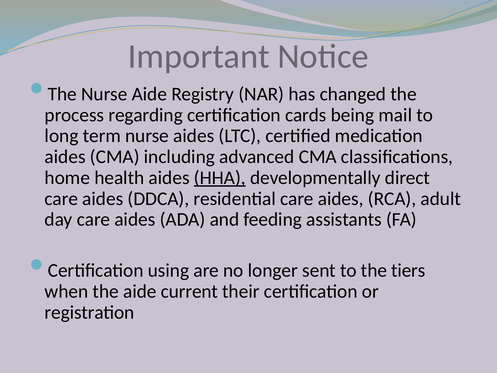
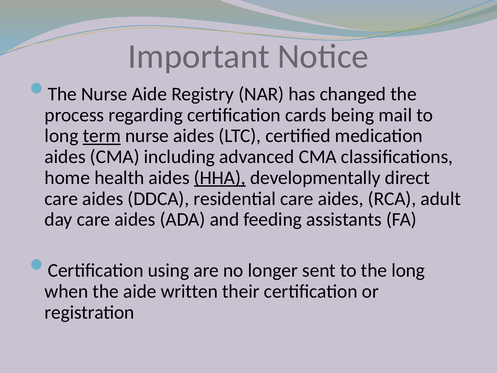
term underline: none -> present (102, 136)
the tiers: tiers -> long (408, 270)
current: current -> written (189, 291)
